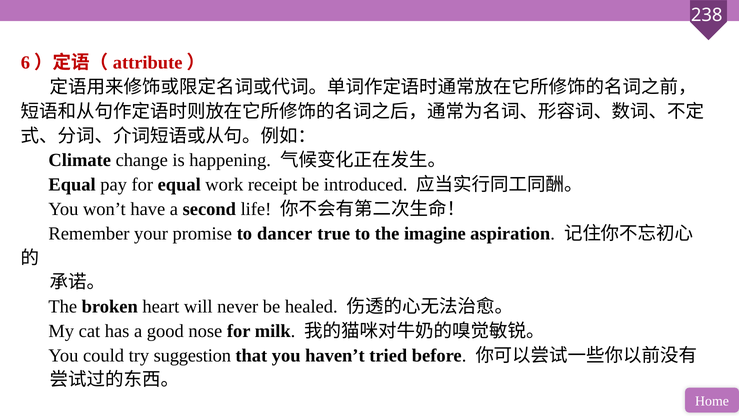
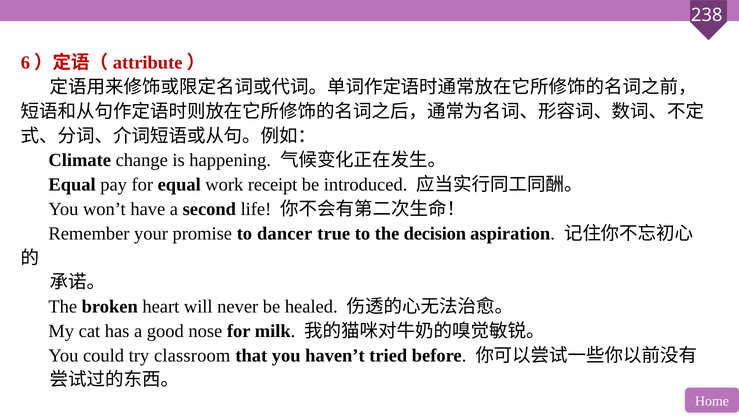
imagine: imagine -> decision (435, 233)
suggestion: suggestion -> classroom (192, 355)
